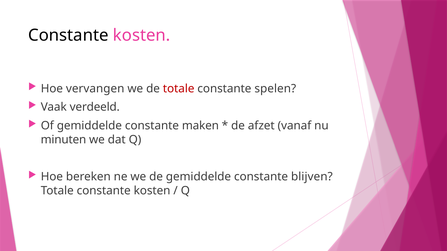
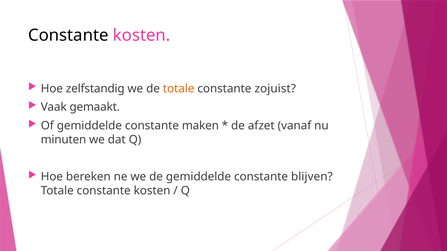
vervangen: vervangen -> zelfstandig (95, 89)
totale colour: red -> orange (179, 89)
spelen: spelen -> zojuist (275, 89)
verdeeld: verdeeld -> gemaakt (95, 107)
